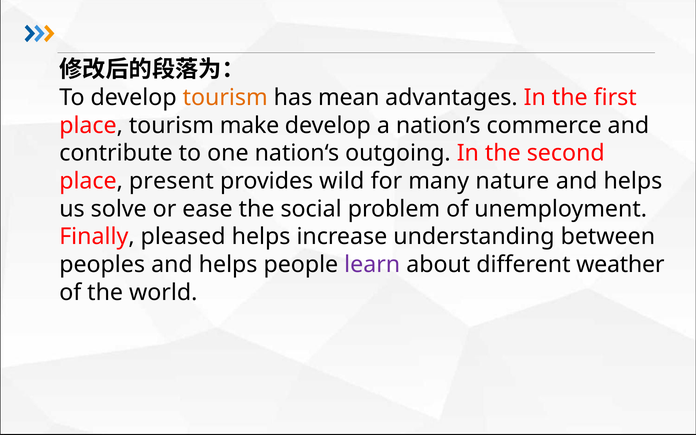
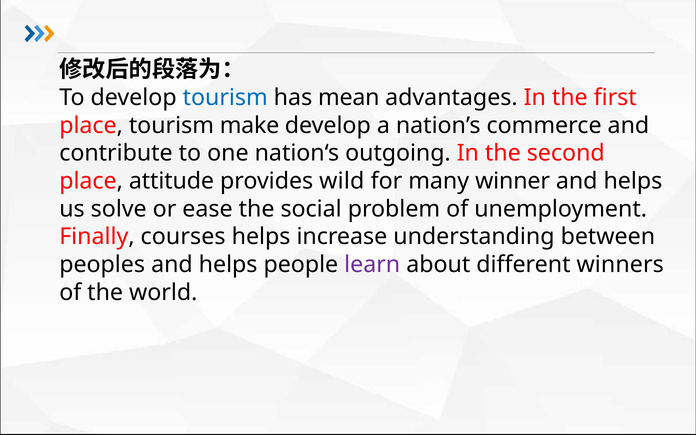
tourism colour: orange -> blue (225, 98)
present: present -> attitude (171, 181)
nature: nature -> winner (513, 181)
pleased: pleased -> courses (183, 237)
weather: weather -> winners (620, 265)
